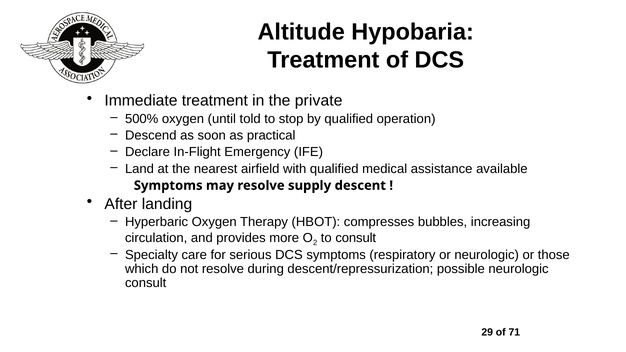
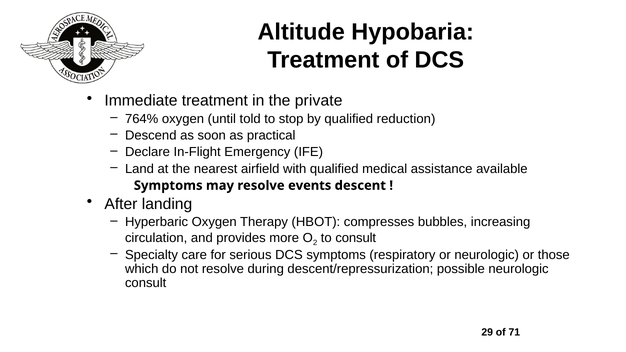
500%: 500% -> 764% (142, 119)
operation: operation -> reduction (406, 119)
supply: supply -> events (310, 186)
